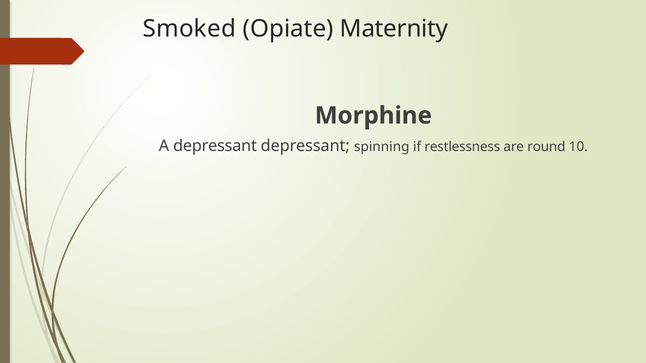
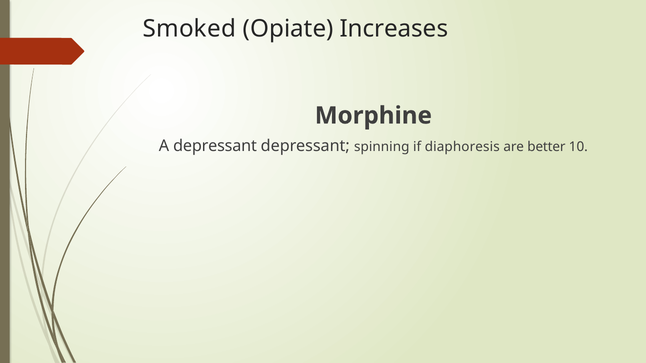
Maternity: Maternity -> Increases (394, 29)
restlessness: restlessness -> diaphoresis (462, 147)
round: round -> better (546, 147)
